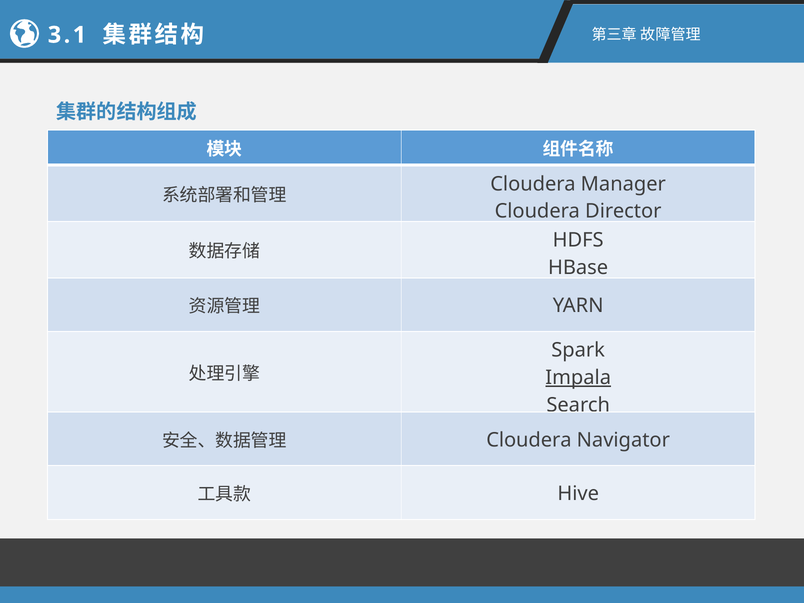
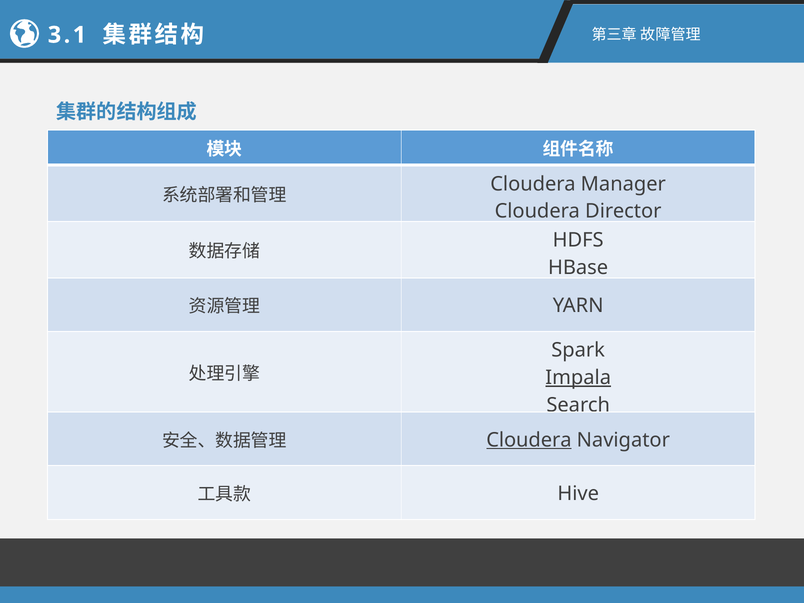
Cloudera underline: none -> present (529, 440)
